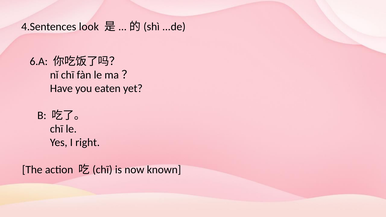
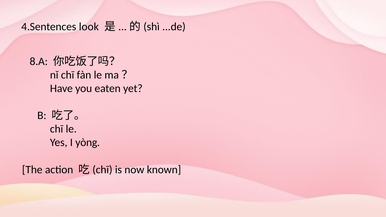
6.A: 6.A -> 8.A (39, 62)
right: right -> yòng (88, 143)
